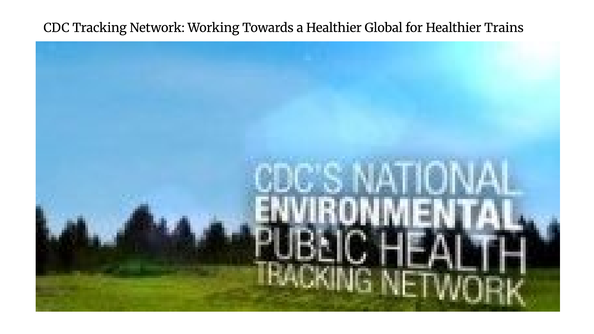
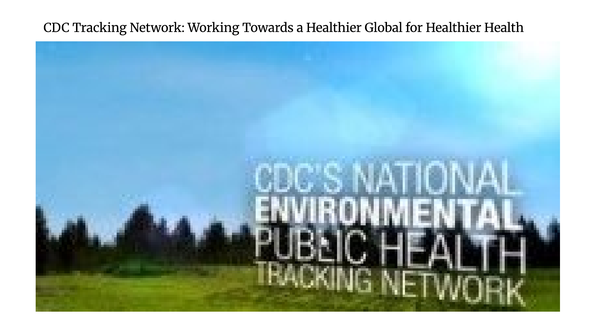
Trains: Trains -> Health (504, 28)
